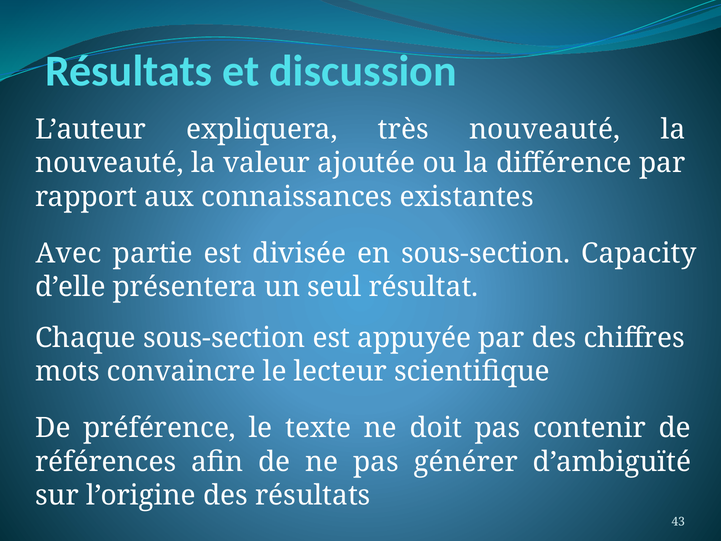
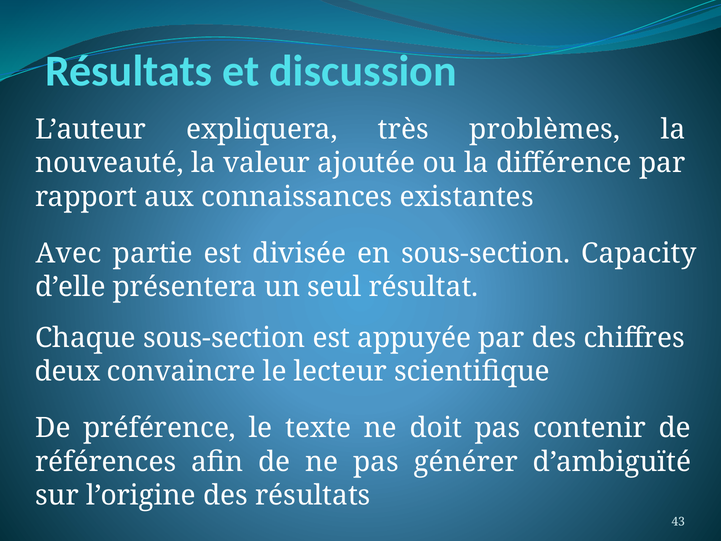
très nouveauté: nouveauté -> problèmes (545, 129)
mots: mots -> deux (68, 371)
